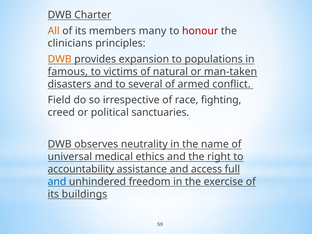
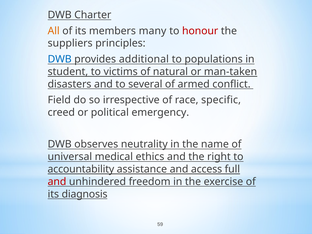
clinicians: clinicians -> suppliers (70, 43)
DWB colour: orange -> blue (60, 59)
expansion: expansion -> additional (144, 59)
famous: famous -> student (68, 72)
fighting: fighting -> specific (221, 100)
sanctuaries: sanctuaries -> emergency (160, 112)
and colour: blue -> red (57, 182)
buildings: buildings -> diagnosis (85, 194)
